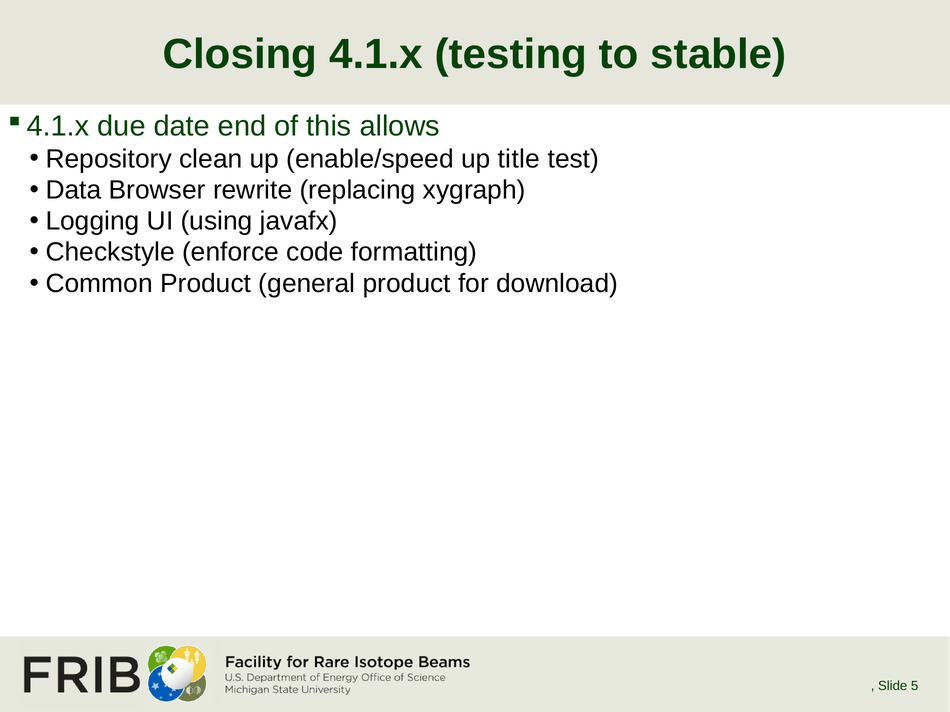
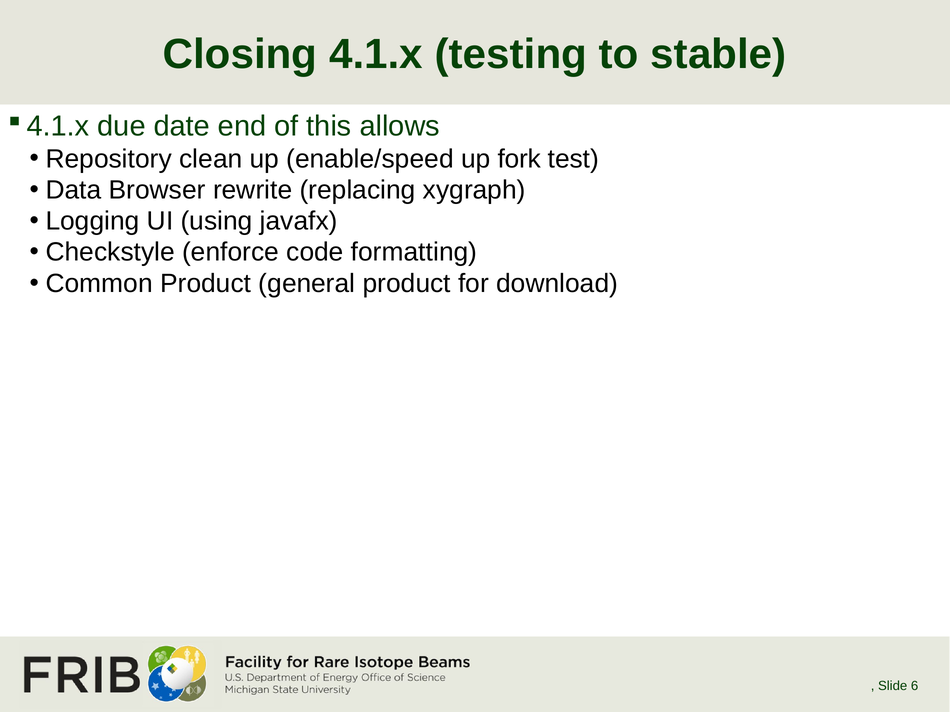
title: title -> fork (519, 159)
5: 5 -> 6 (915, 686)
